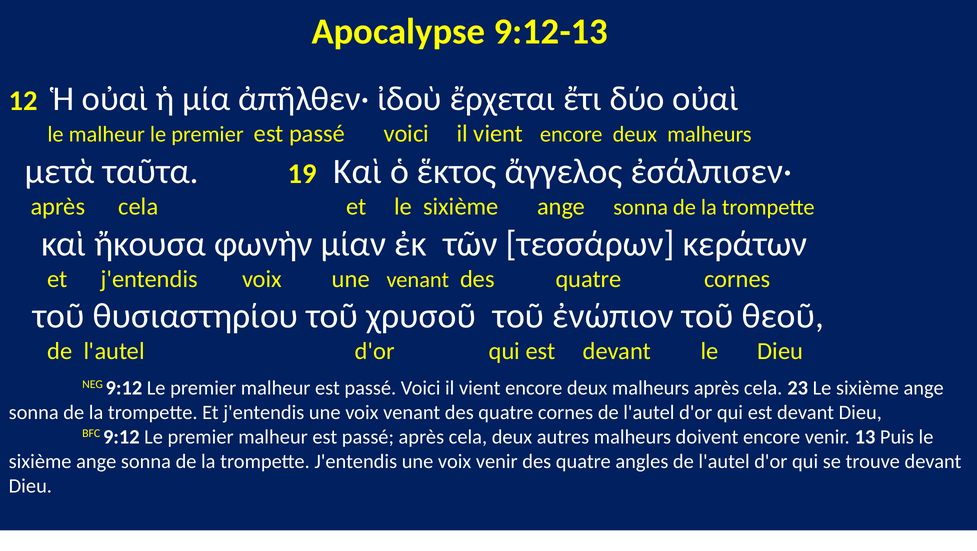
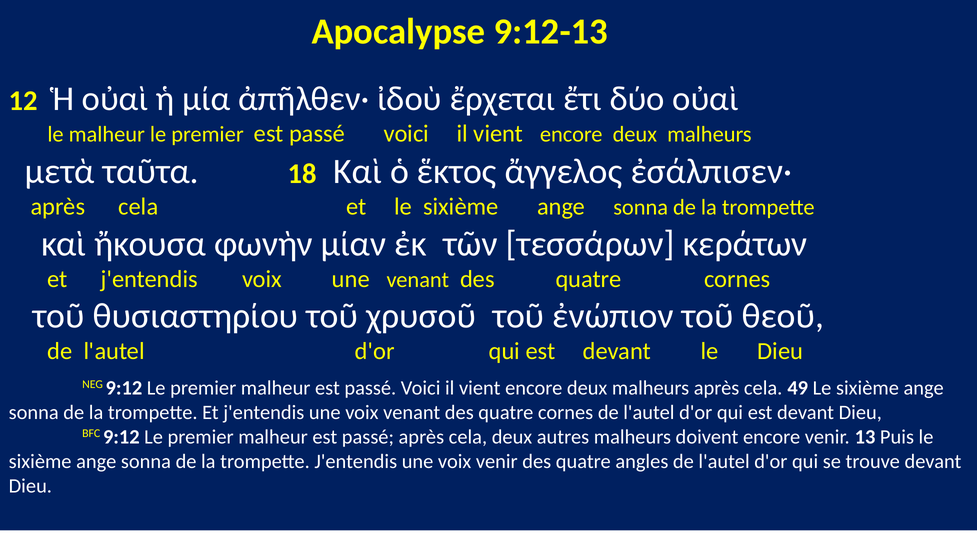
19: 19 -> 18 (302, 174)
23: 23 -> 49 (798, 388)
